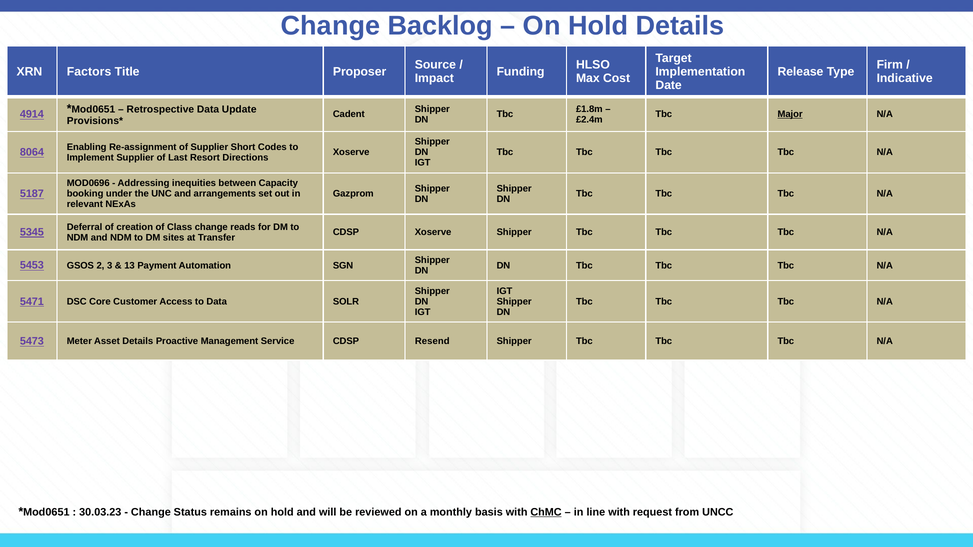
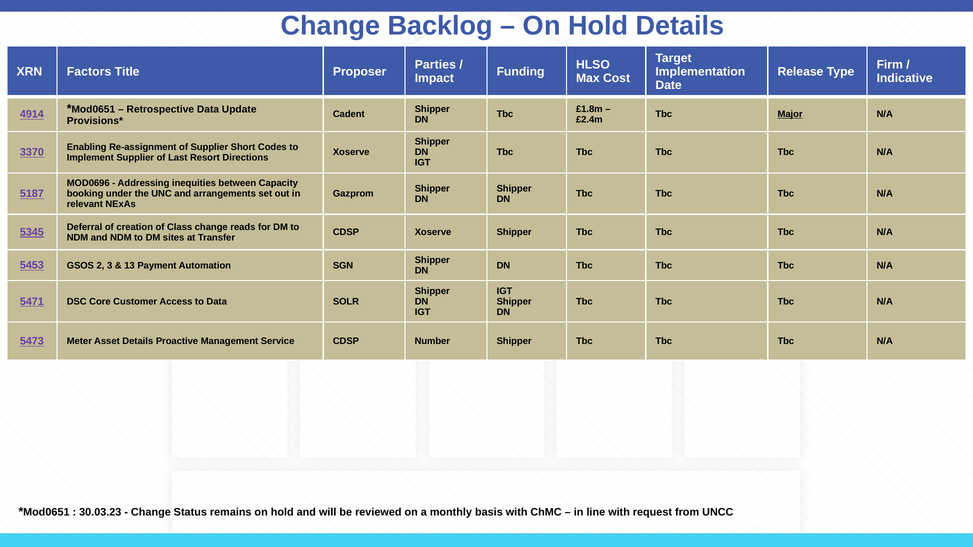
Source: Source -> Parties (435, 65)
8064: 8064 -> 3370 (32, 152)
Resend: Resend -> Number (432, 341)
ChMC underline: present -> none (546, 512)
